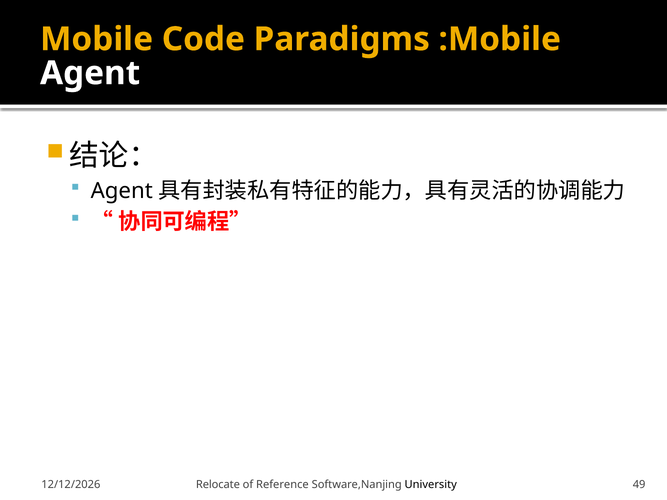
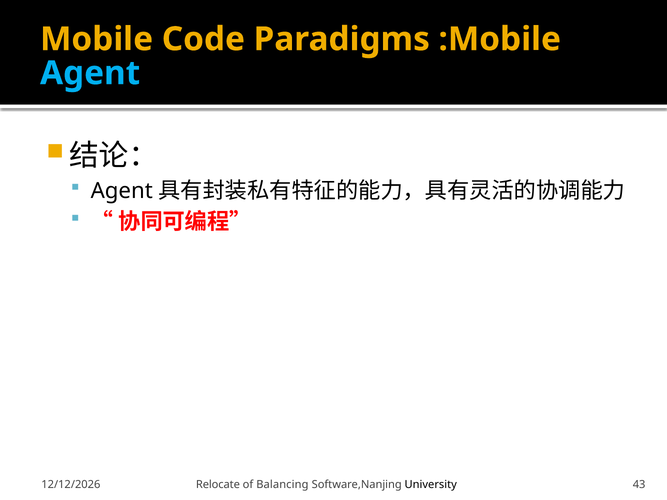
Agent colour: white -> light blue (90, 73)
Reference: Reference -> Balancing (282, 485)
49: 49 -> 43 (639, 485)
